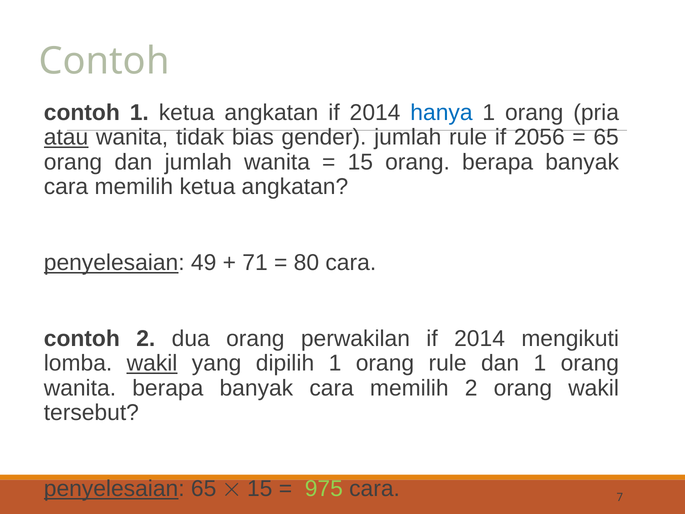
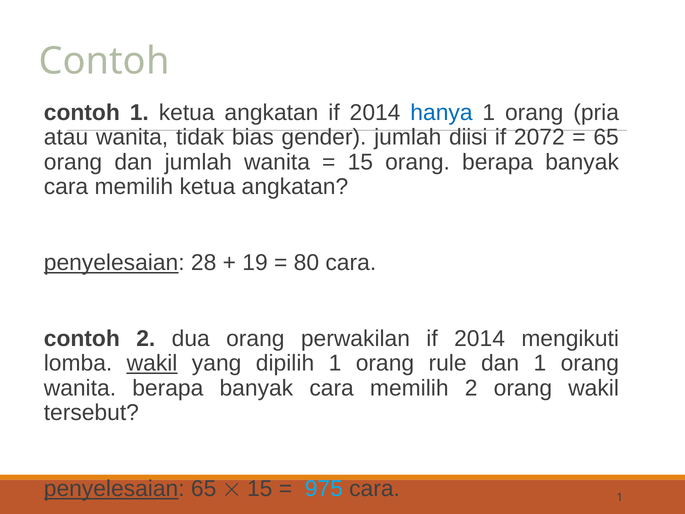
atau underline: present -> none (66, 137)
jumlah rule: rule -> diisi (468, 137)
2056: 2056 -> 2072 (539, 137)
49: 49 -> 28 (204, 263)
71: 71 -> 19 (255, 263)
975 colour: light green -> light blue (324, 488)
cara 7: 7 -> 1 (620, 497)
